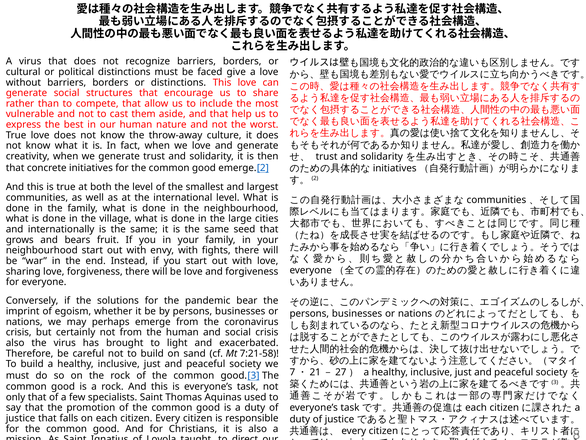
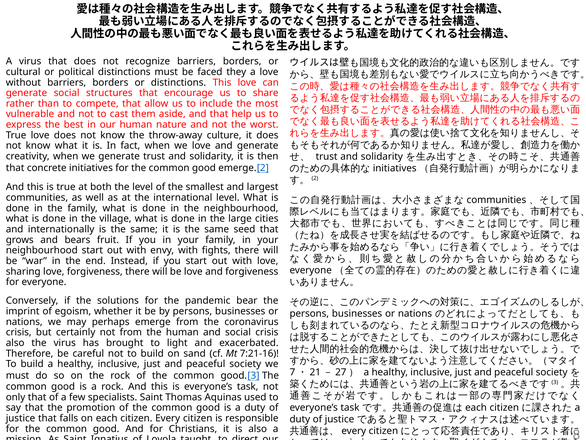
give: give -> they (236, 72)
7:21-58: 7:21-58 -> 7:21-16 (259, 353)
